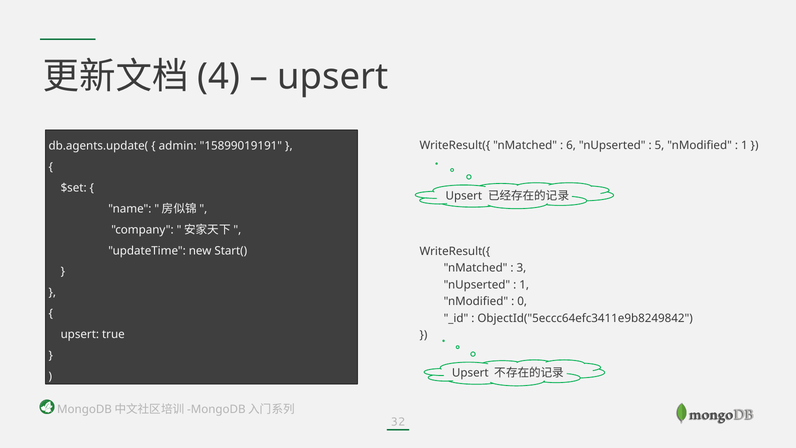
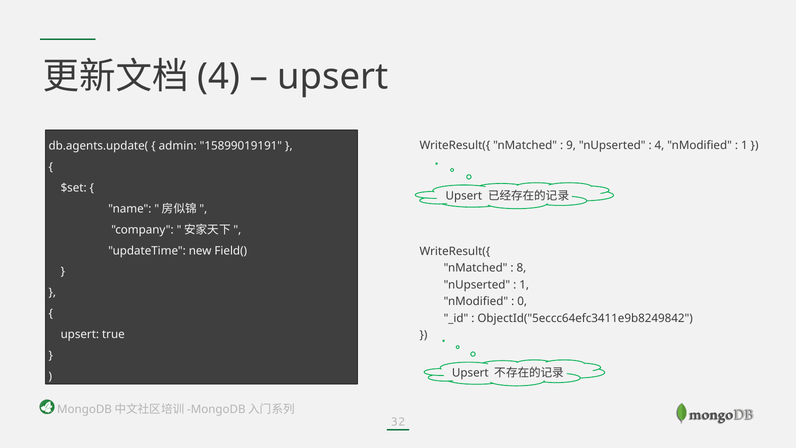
6: 6 -> 9 (571, 145)
5: 5 -> 4 (659, 145)
Start(: Start( -> Field( (231, 251)
3: 3 -> 8 (521, 268)
